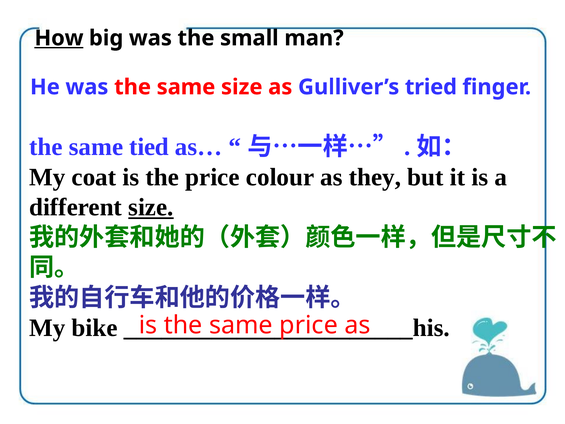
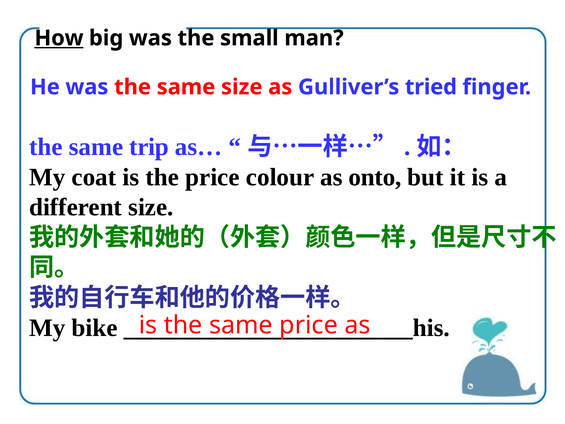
tied: tied -> trip (149, 147)
they: they -> onto (375, 177)
size underline: present -> none (151, 207)
